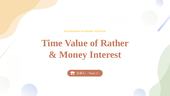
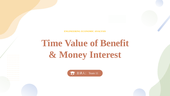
Rather: Rather -> Benefit (115, 43)
